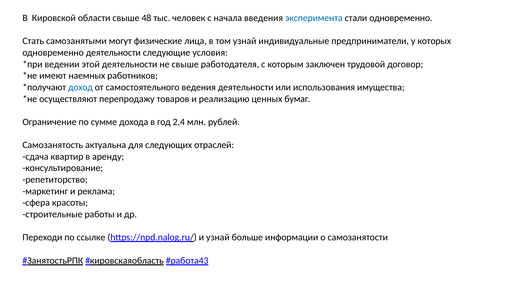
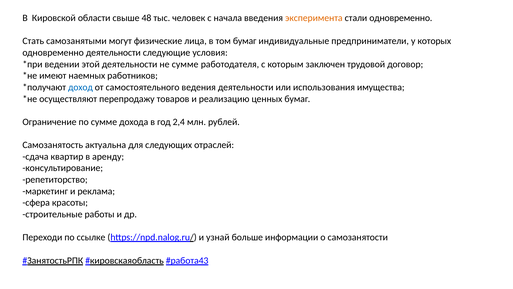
эксперимента colour: blue -> orange (314, 18)
том узнай: узнай -> бумаг (245, 41)
не свыше: свыше -> сумме (185, 64)
